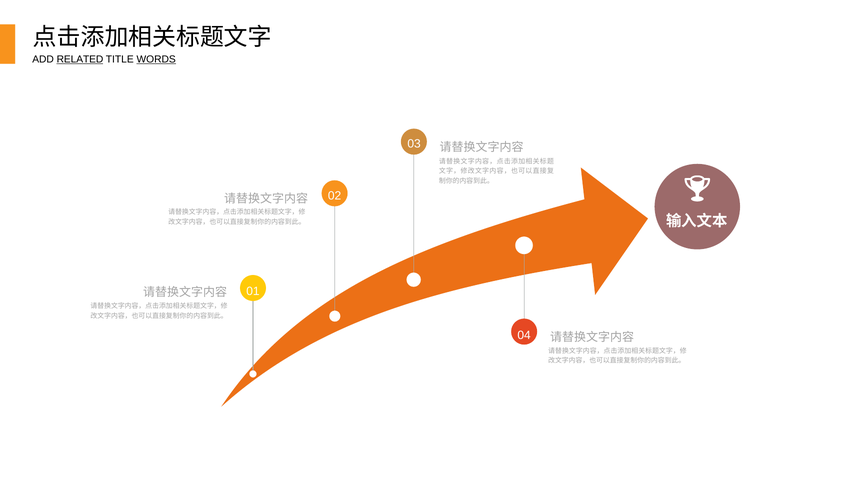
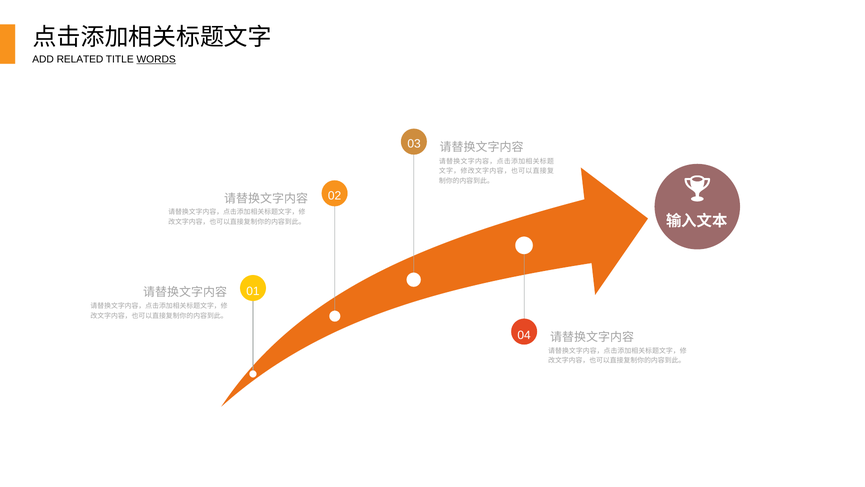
RELATED underline: present -> none (80, 59)
